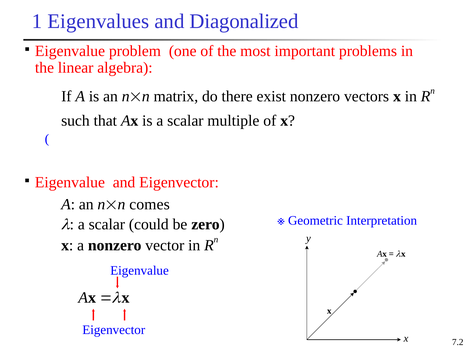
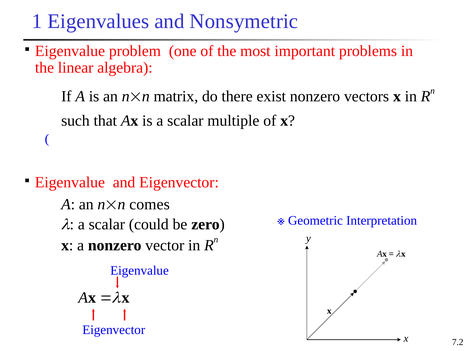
Diagonalized: Diagonalized -> Nonsymetric (244, 21)
